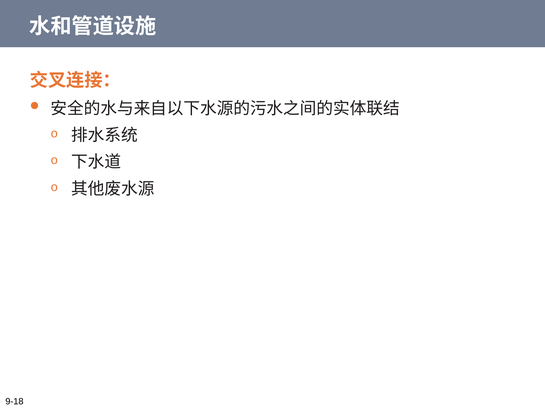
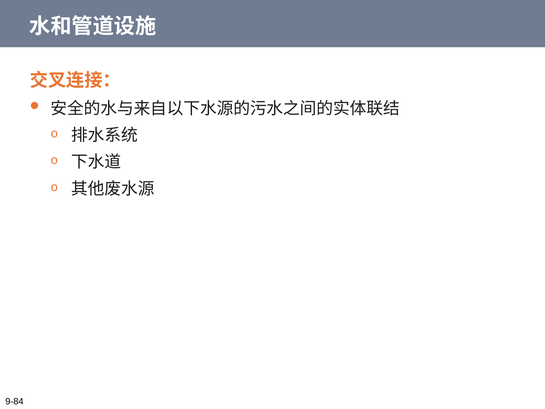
9-18: 9-18 -> 9-84 (14, 401)
